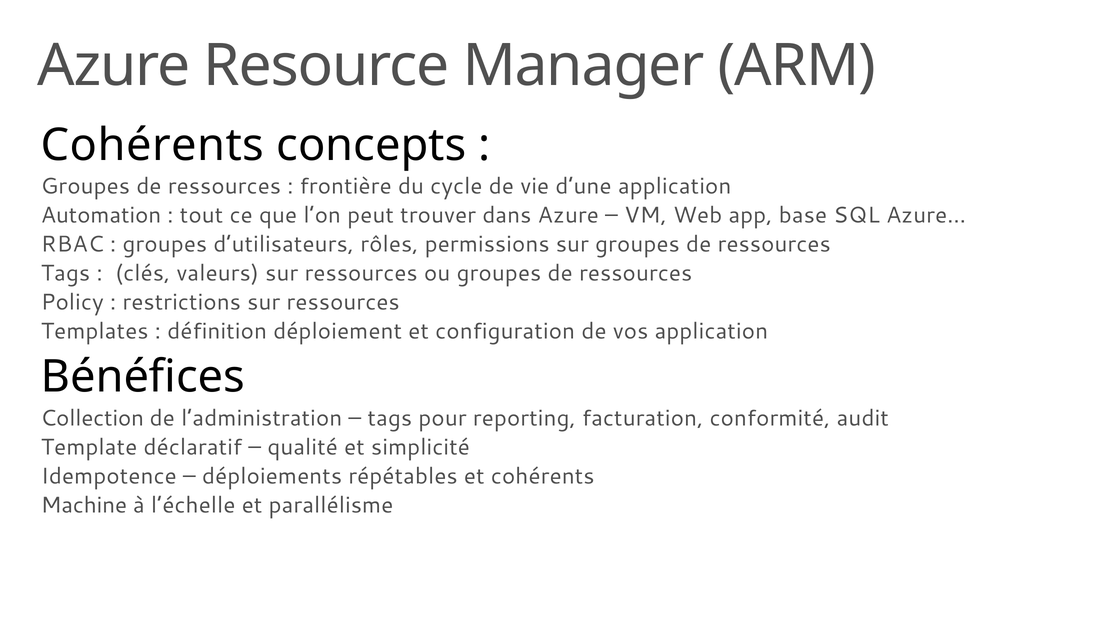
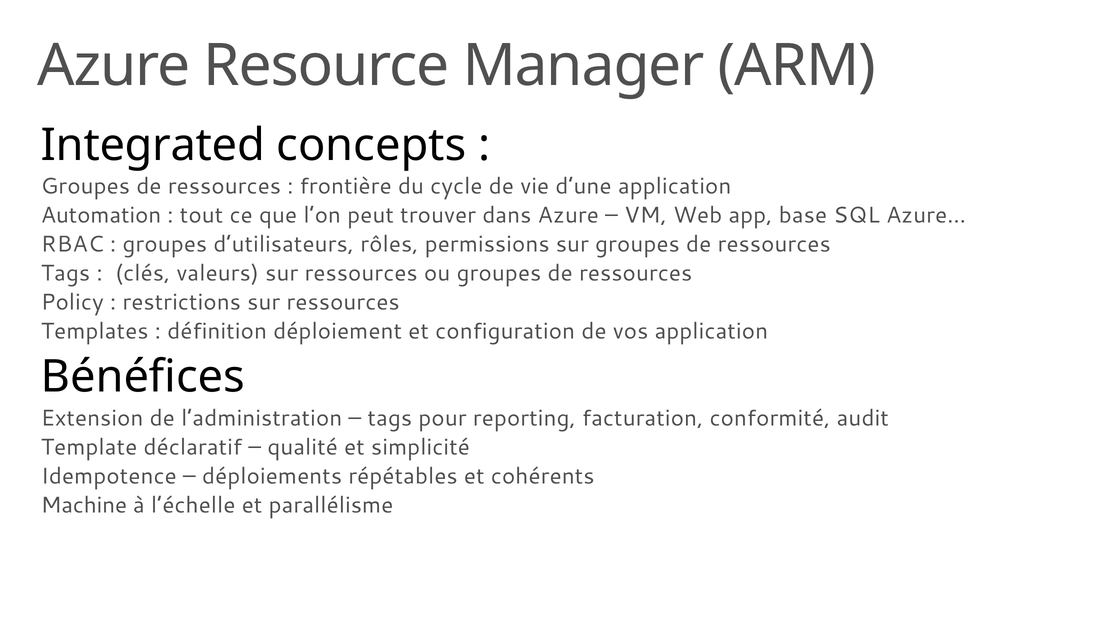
Cohérents: Cohérents -> Integrated (153, 145)
Collection: Collection -> Extension (92, 418)
